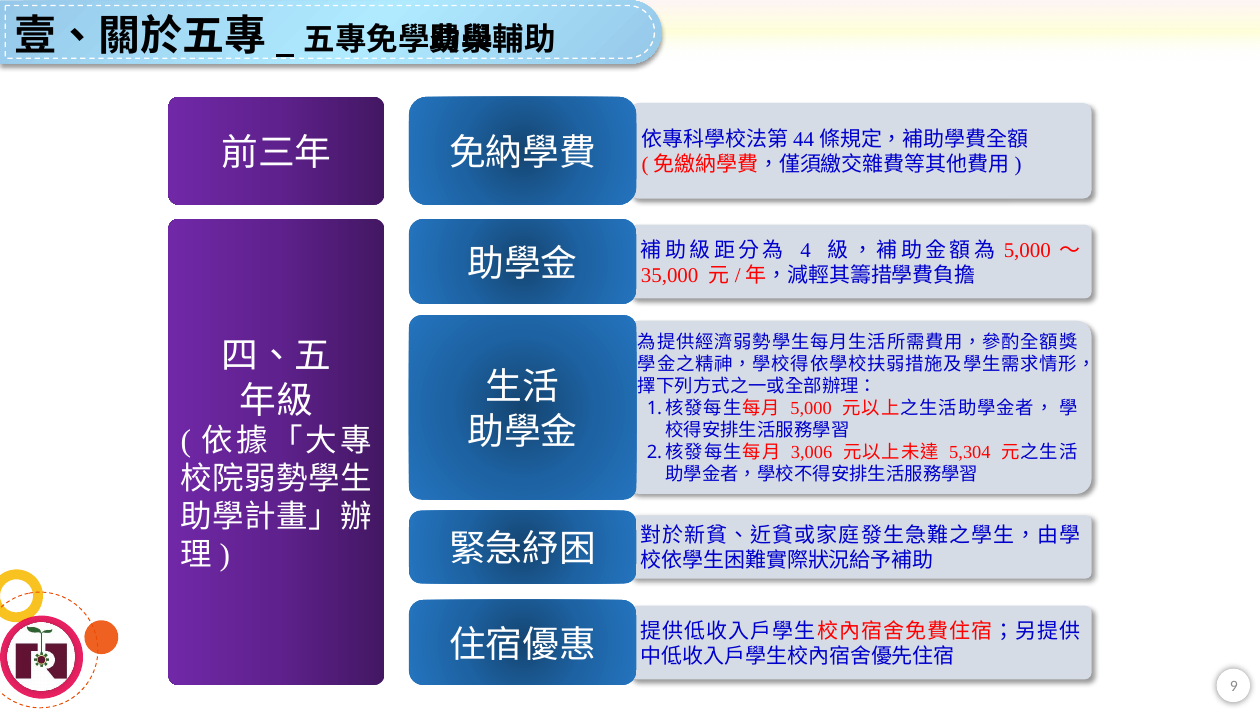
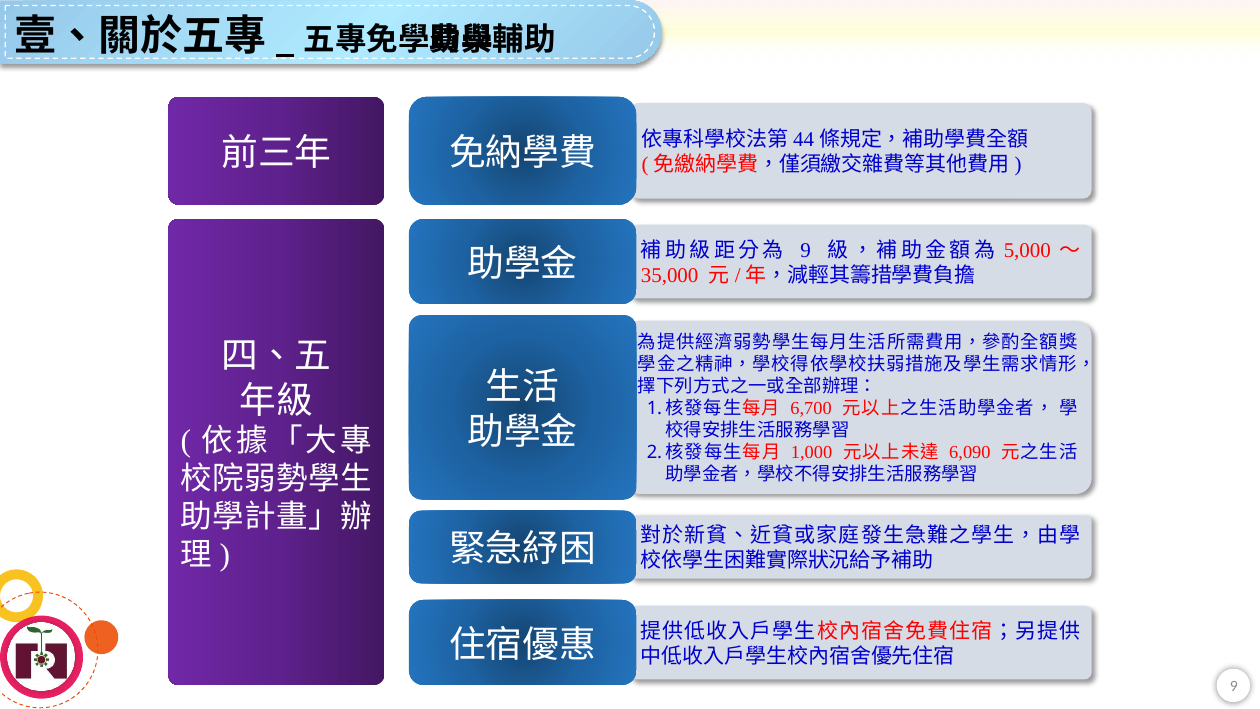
4: 4 -> 9 (806, 250)
5,000: 5,000 -> 6,700 (811, 408)
3,006: 3,006 -> 1,000 (812, 453)
5,304: 5,304 -> 6,090 (970, 453)
